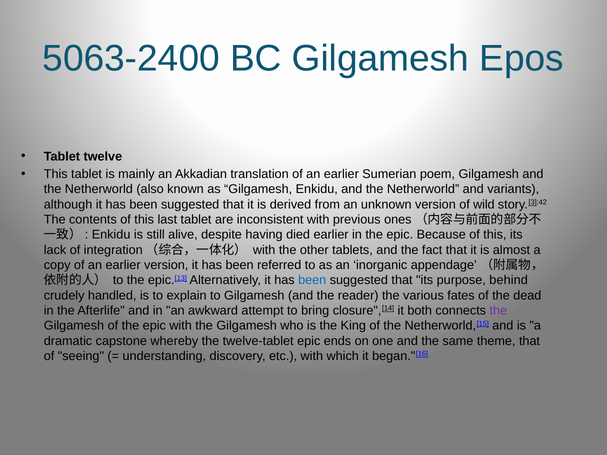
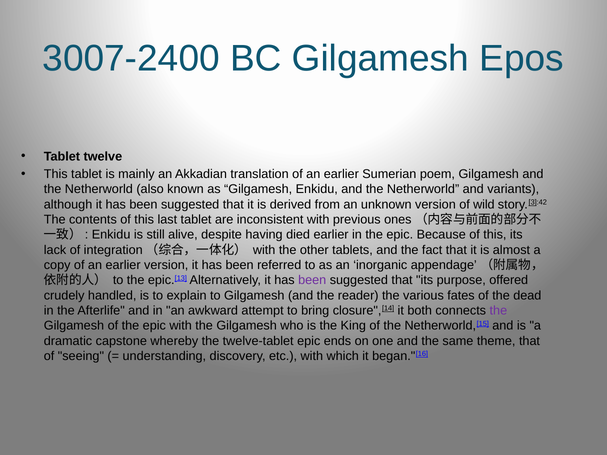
5063-2400: 5063-2400 -> 3007-2400 (131, 59)
been colour: blue -> purple (312, 280)
behind: behind -> offered (509, 280)
